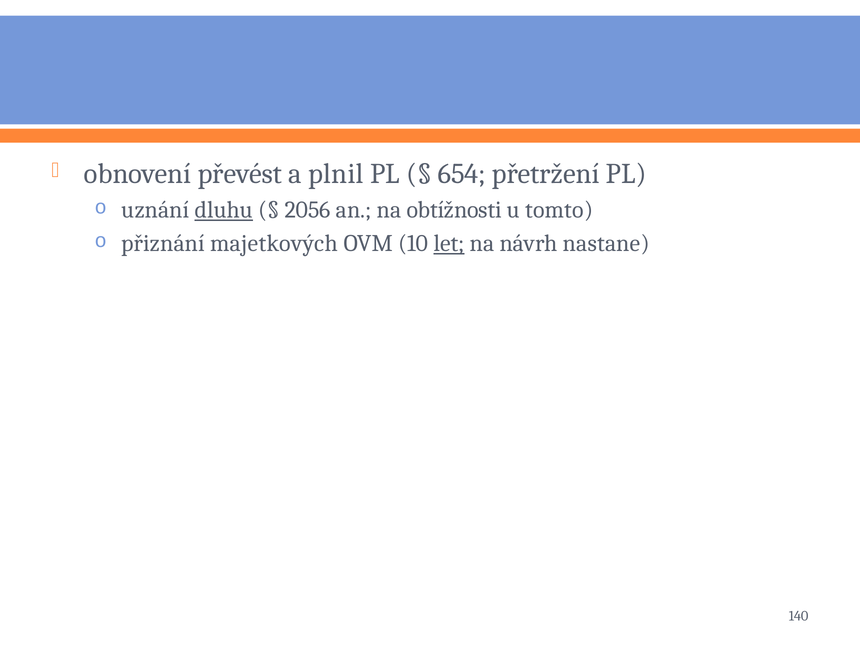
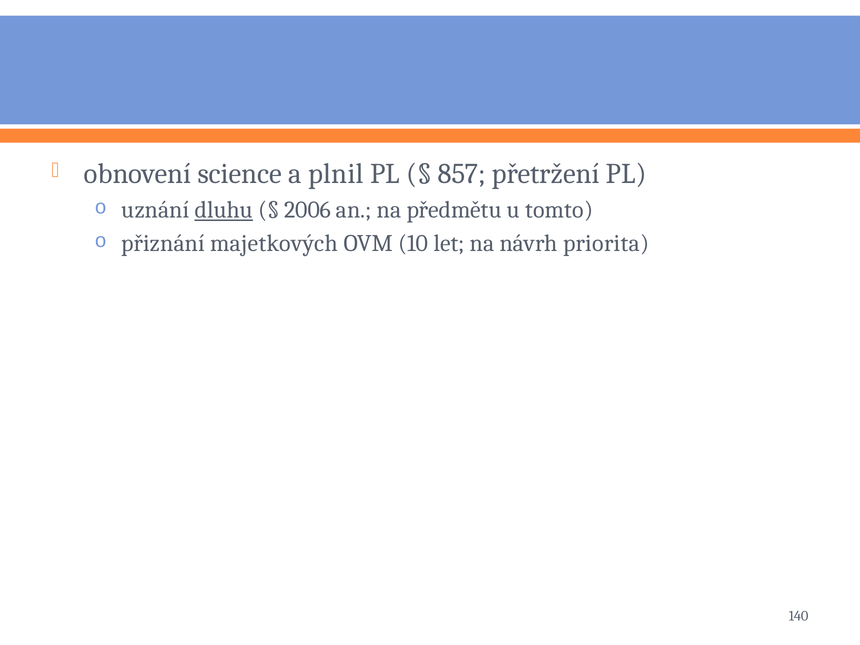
převést: převést -> science (240, 174)
654: 654 -> 857 (462, 174)
2056: 2056 -> 2006 (308, 210)
obtížnosti: obtížnosti -> předmětu (454, 210)
let underline: present -> none (449, 243)
nastane: nastane -> priorita (606, 243)
